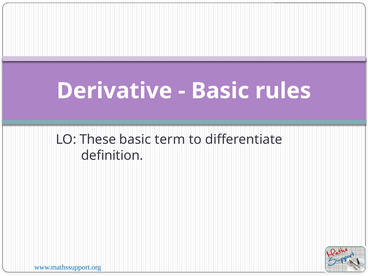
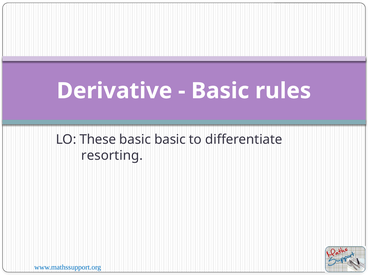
basic term: term -> basic (170, 140)
definition: definition -> resorting (112, 155)
